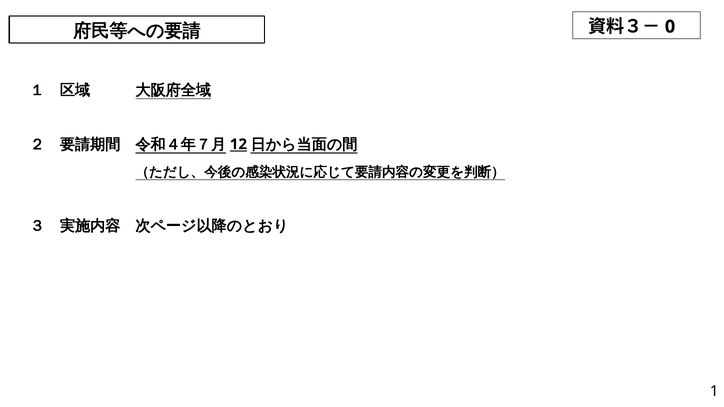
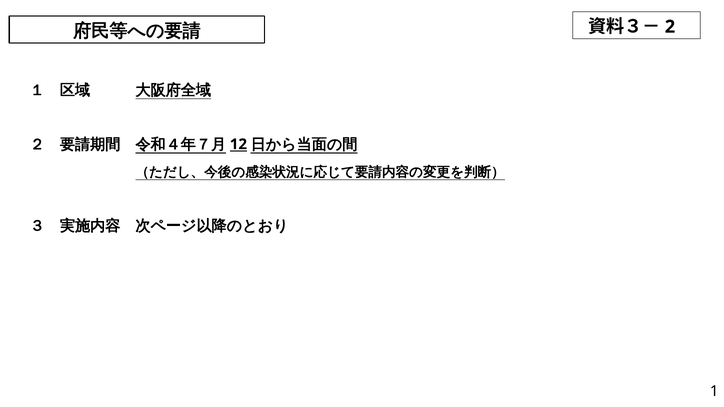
0: 0 -> 2 (670, 27)
